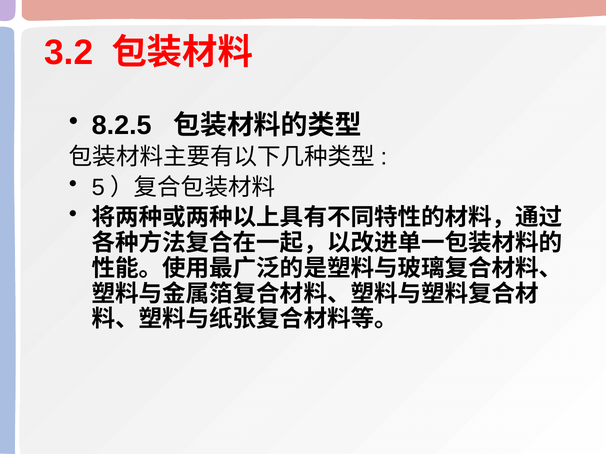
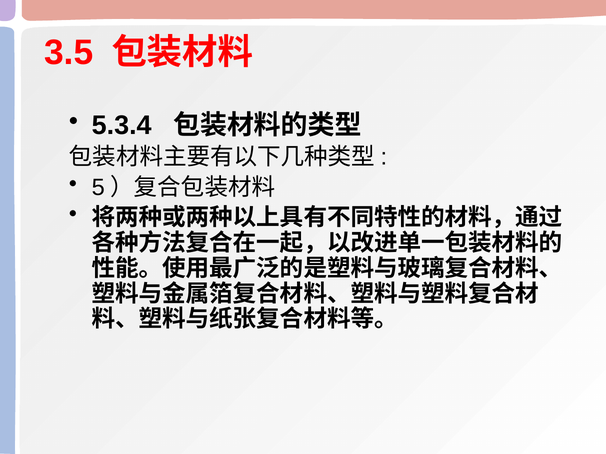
3.2: 3.2 -> 3.5 (69, 53)
8.2.5: 8.2.5 -> 5.3.4 (122, 125)
